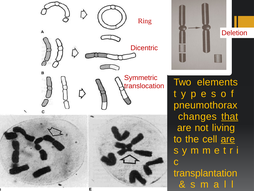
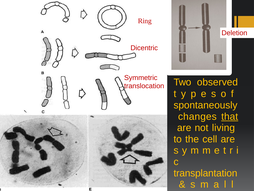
elements: elements -> observed (217, 82)
pneumothorax: pneumothorax -> spontaneously (205, 105)
are underline: present -> none (228, 139)
